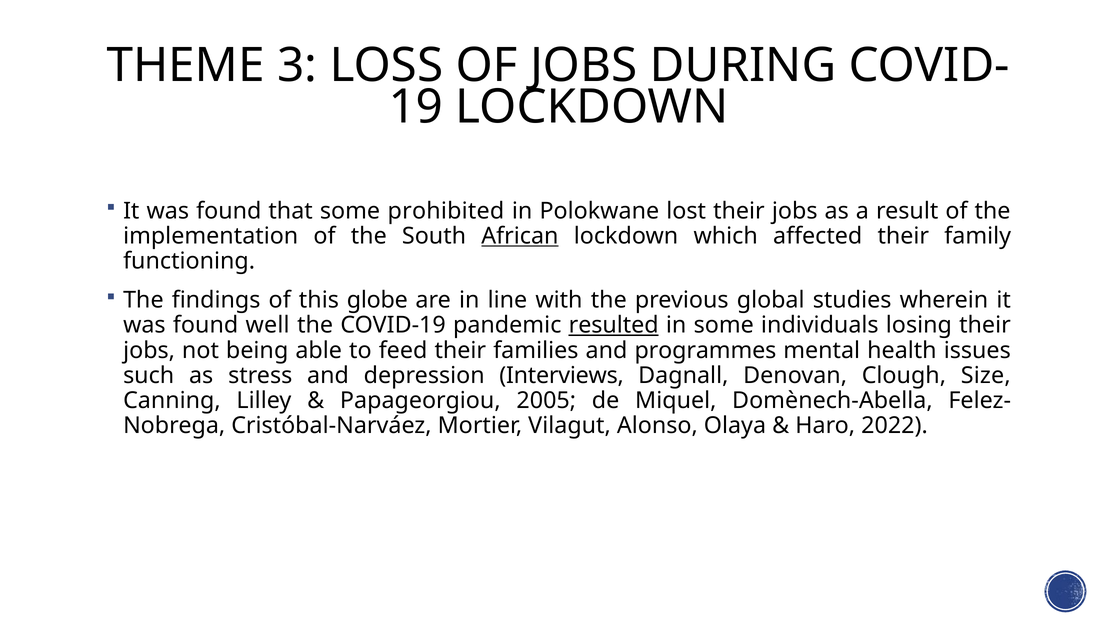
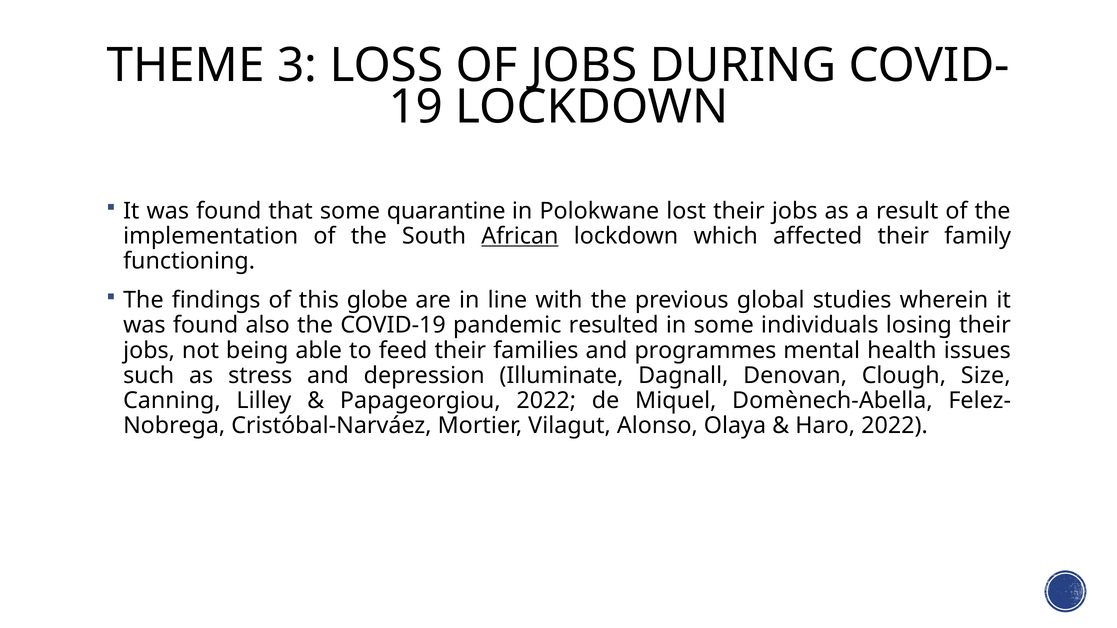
prohibited: prohibited -> quarantine (446, 211)
well: well -> also (268, 325)
resulted underline: present -> none (614, 325)
Interviews: Interviews -> Illuminate (561, 376)
Papageorgiou 2005: 2005 -> 2022 (546, 401)
